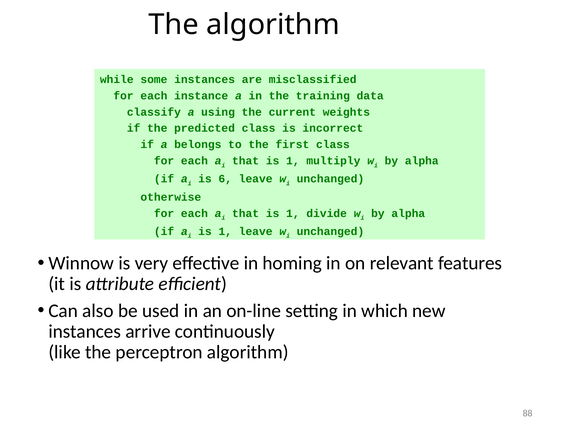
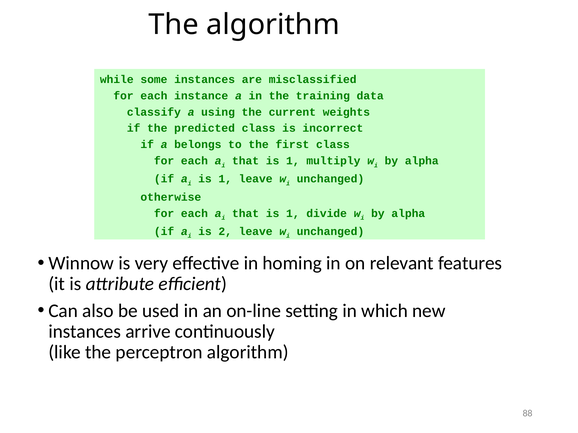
6: 6 -> 1 (225, 179)
1: 1 -> 2 (225, 232)
